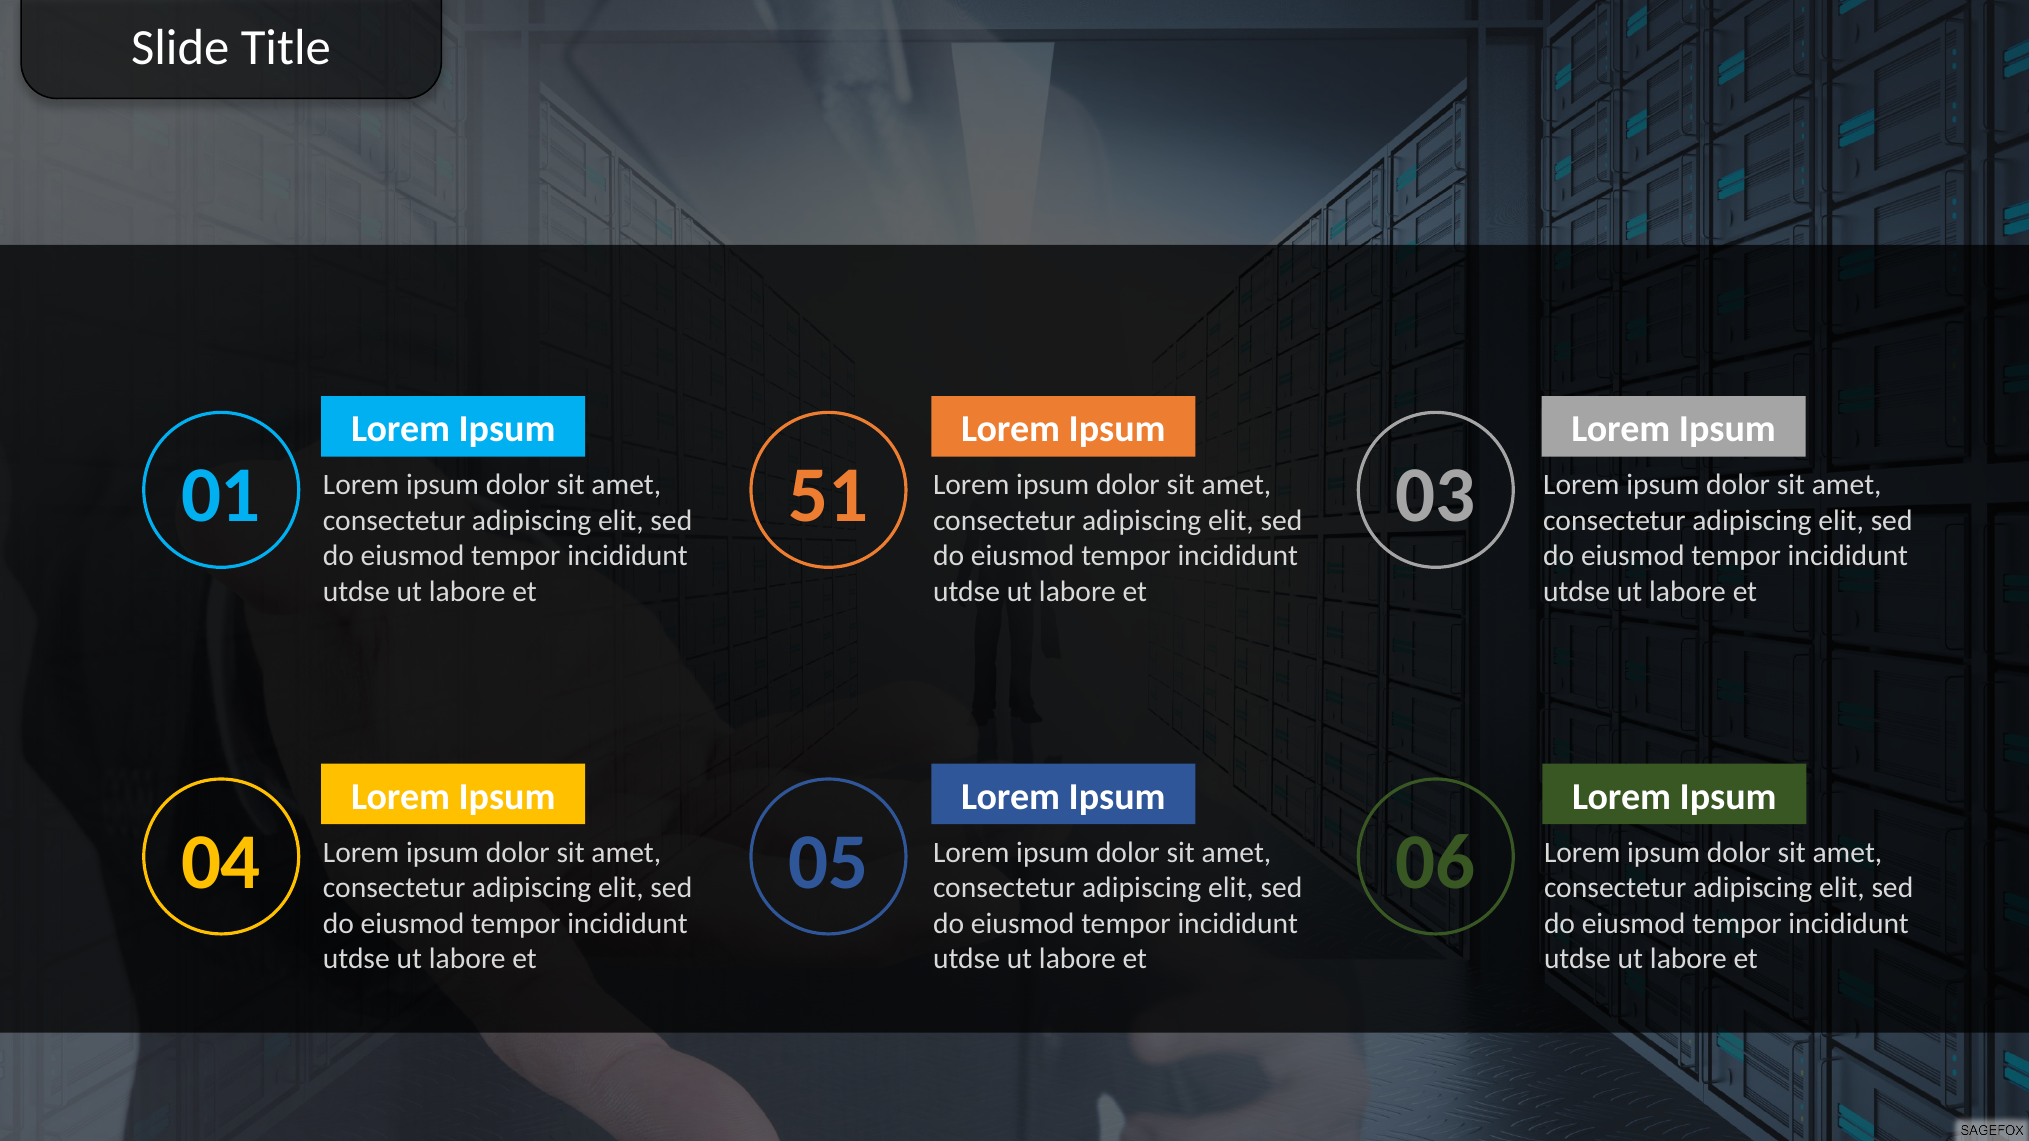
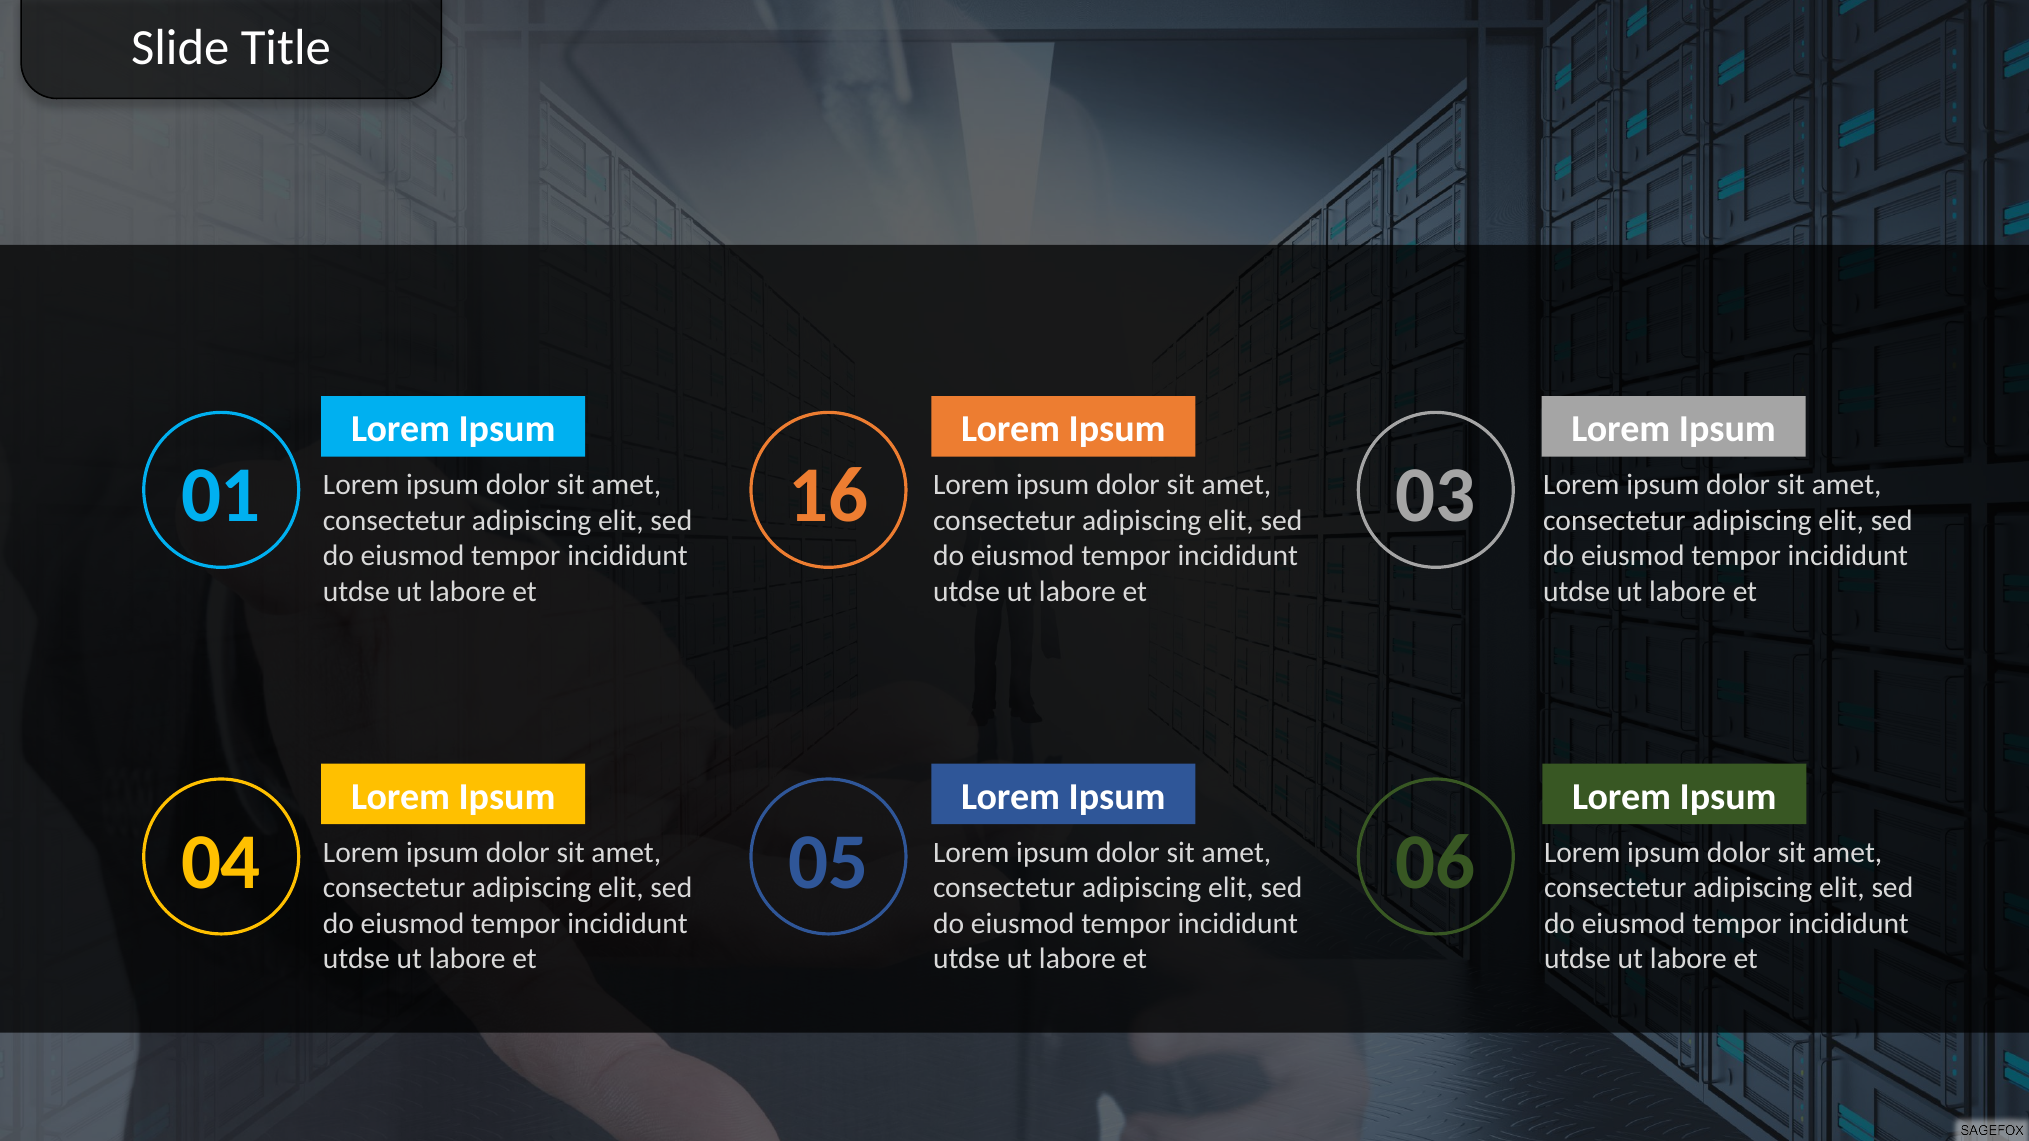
51: 51 -> 16 (828, 495)
